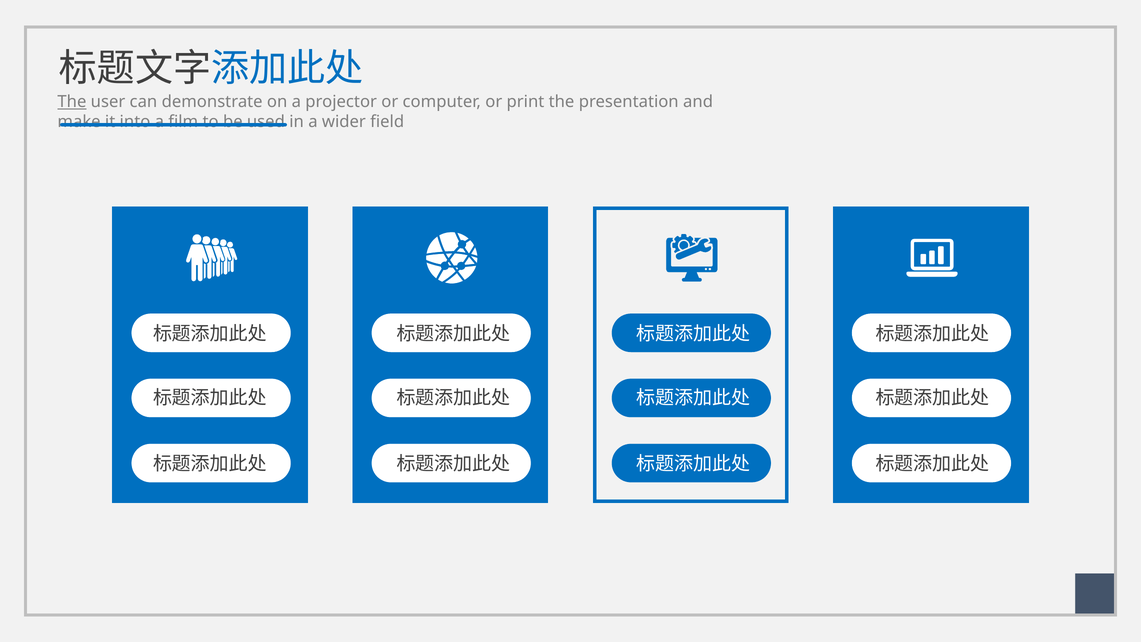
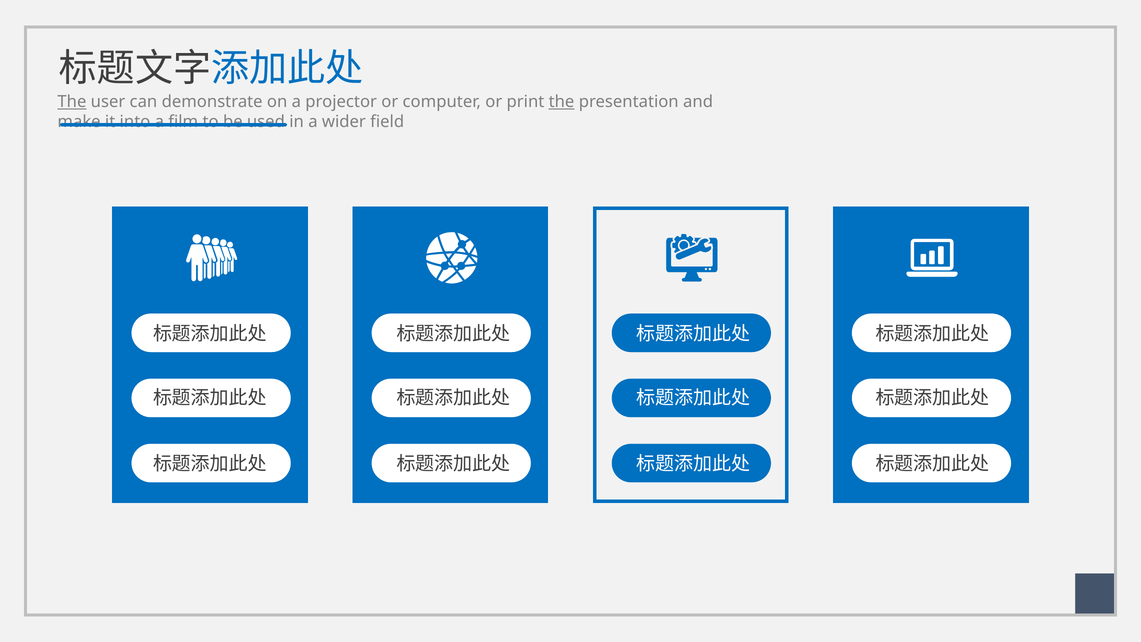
the underline: none -> present (562, 102)
